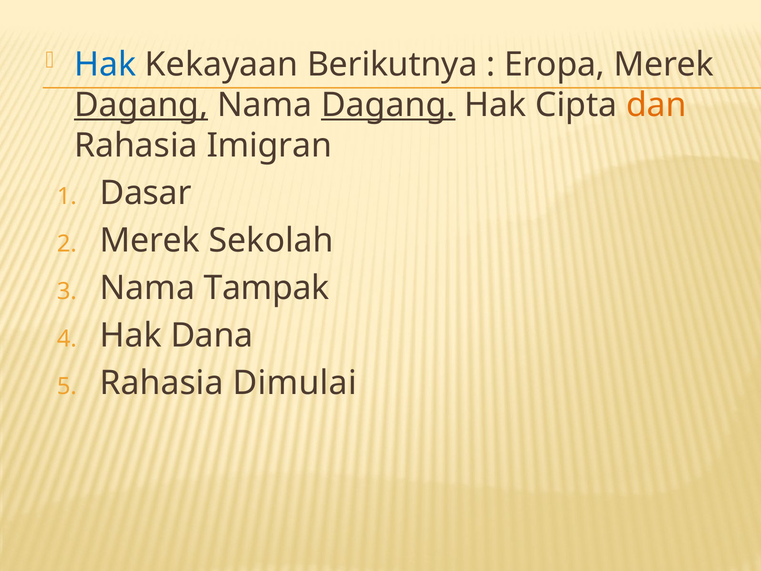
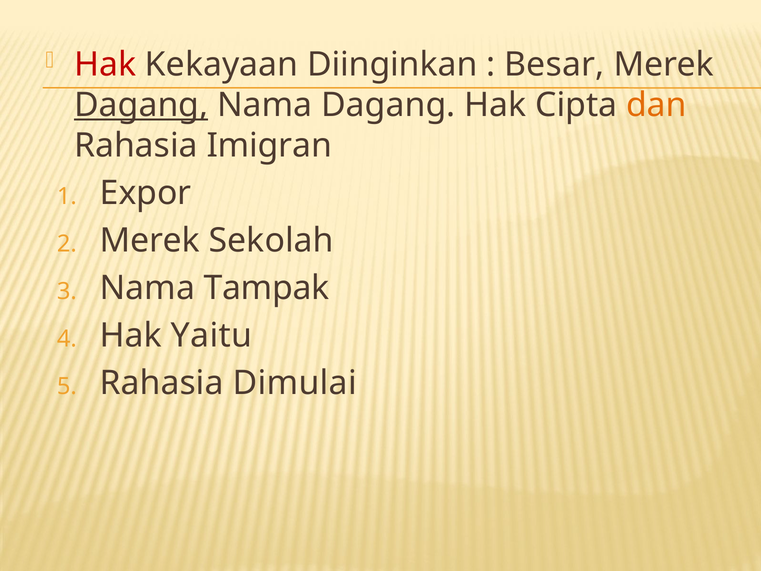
Hak colour: blue -> red (105, 64)
Berikutnya: Berikutnya -> Diinginkan (392, 64)
Eropa: Eropa -> Besar (554, 64)
Dagang underline: present -> none (388, 105)
Dasar: Dasar -> Expor (146, 193)
Dana: Dana -> Yaitu (212, 335)
